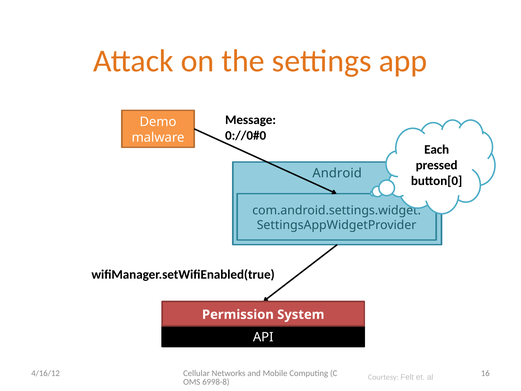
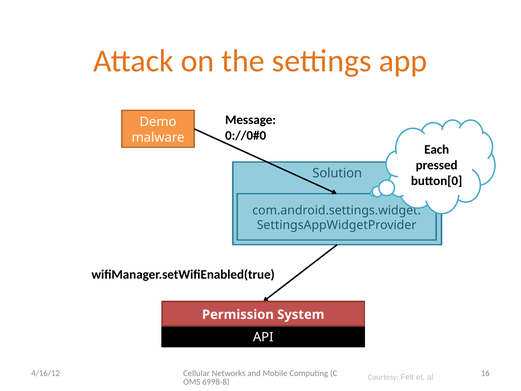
Android: Android -> Solution (337, 173)
